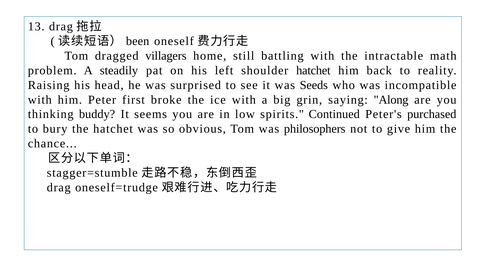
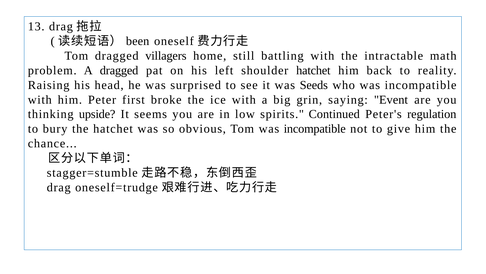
A steadily: steadily -> dragged (119, 70)
Along: Along -> Event (391, 99)
buddy: buddy -> upside (97, 114)
purchased: purchased -> regulation (432, 114)
Tom was philosophers: philosophers -> incompatible (315, 129)
